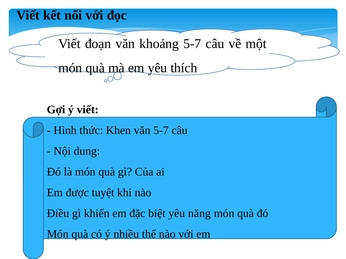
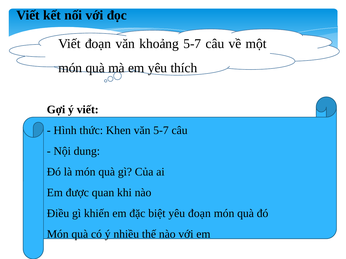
tuyệt: tuyệt -> quan (103, 193)
yêu năng: năng -> đoạn (199, 214)
